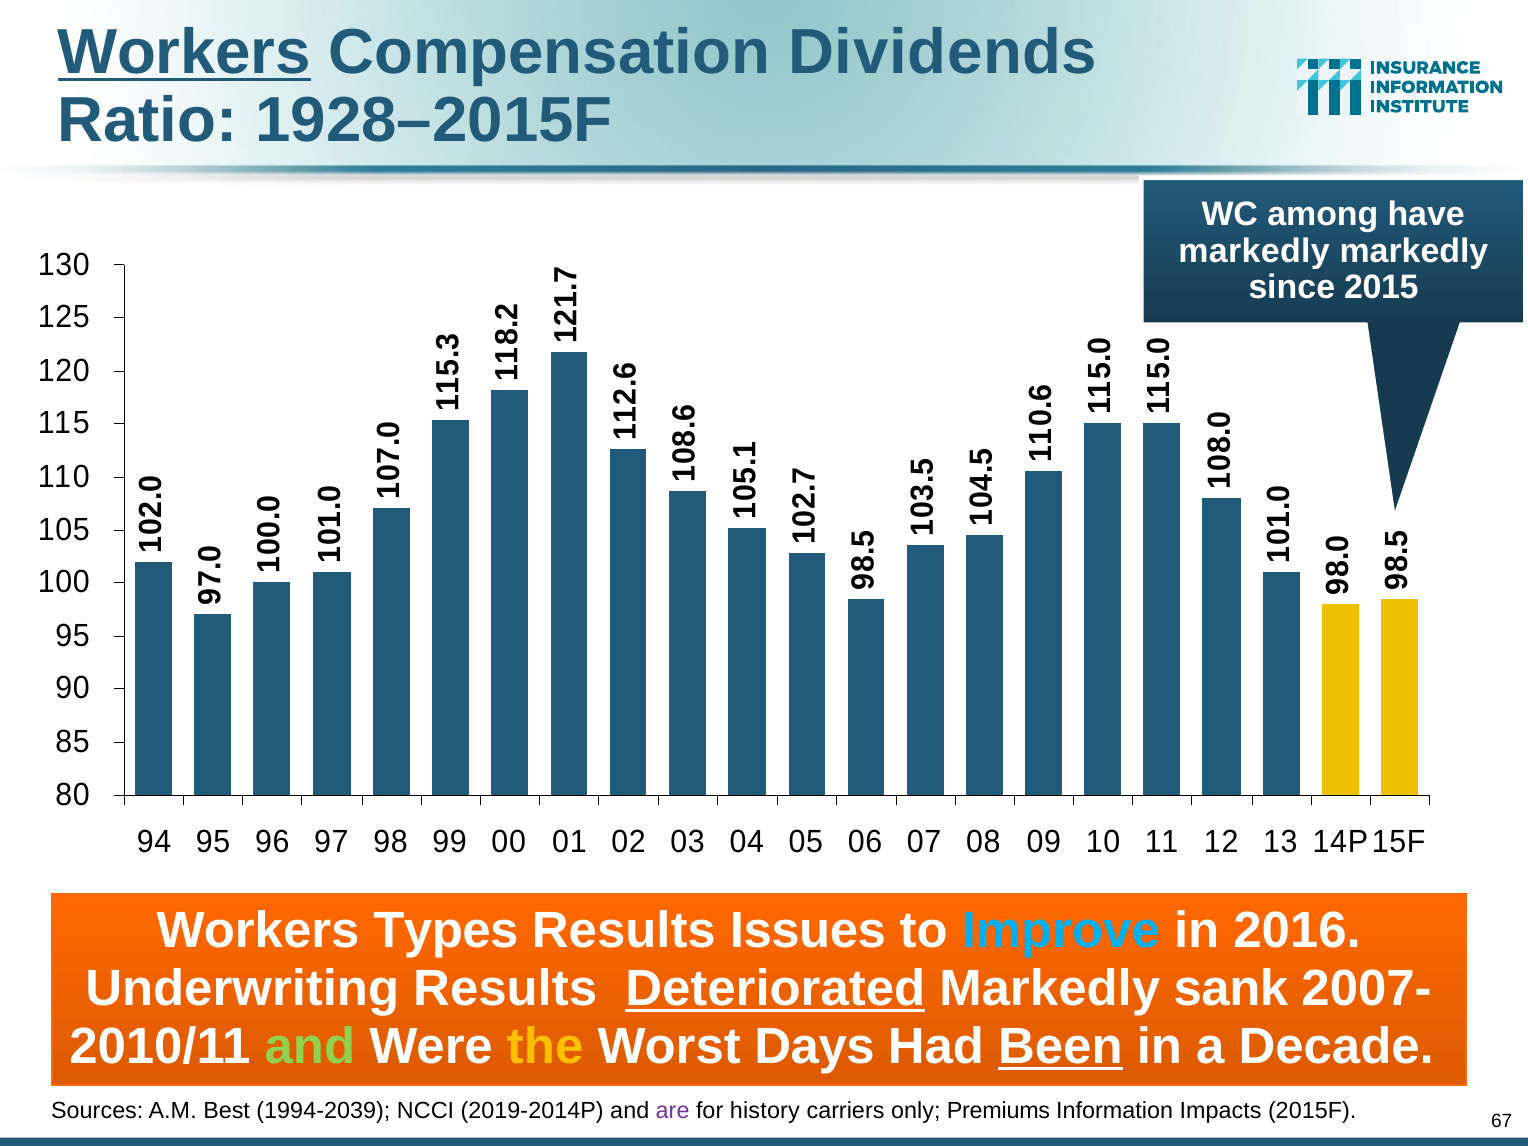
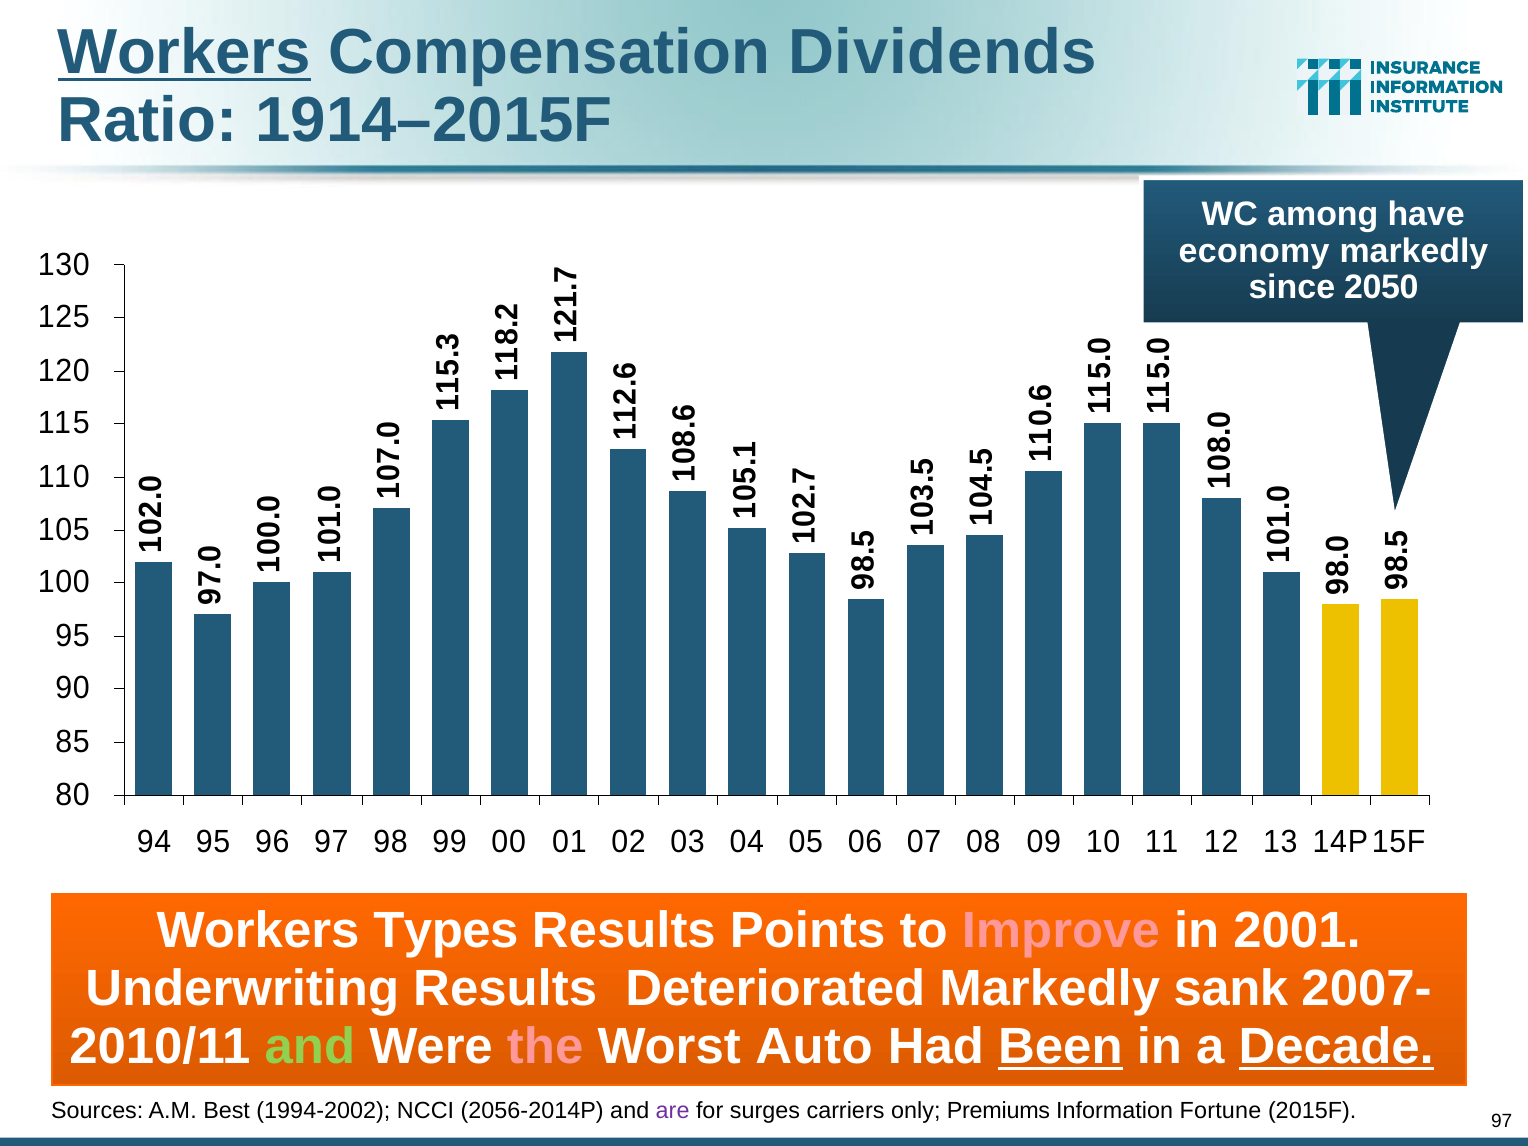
1928–2015F: 1928–2015F -> 1914–2015F (434, 121)
markedly: markedly -> economy (1254, 251)
2015: 2015 -> 2050 (1381, 288)
Issues: Issues -> Points (808, 931)
Improve colour: light blue -> pink (1061, 931)
2016: 2016 -> 2001 (1297, 931)
Deteriorated underline: present -> none (775, 989)
the colour: yellow -> pink (545, 1047)
Days: Days -> Auto (814, 1047)
Decade underline: none -> present (1336, 1047)
1994-2039: 1994-2039 -> 1994-2002 (323, 1110)
2019-2014P: 2019-2014P -> 2056-2014P (532, 1110)
history: history -> surges (765, 1110)
Impacts: Impacts -> Fortune (1220, 1110)
2015F 67: 67 -> 97 (1502, 1122)
